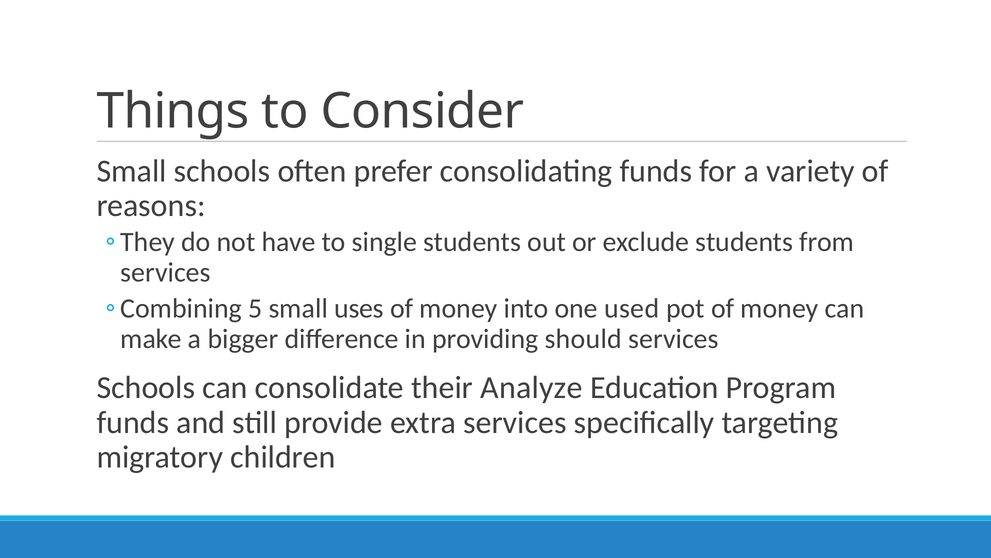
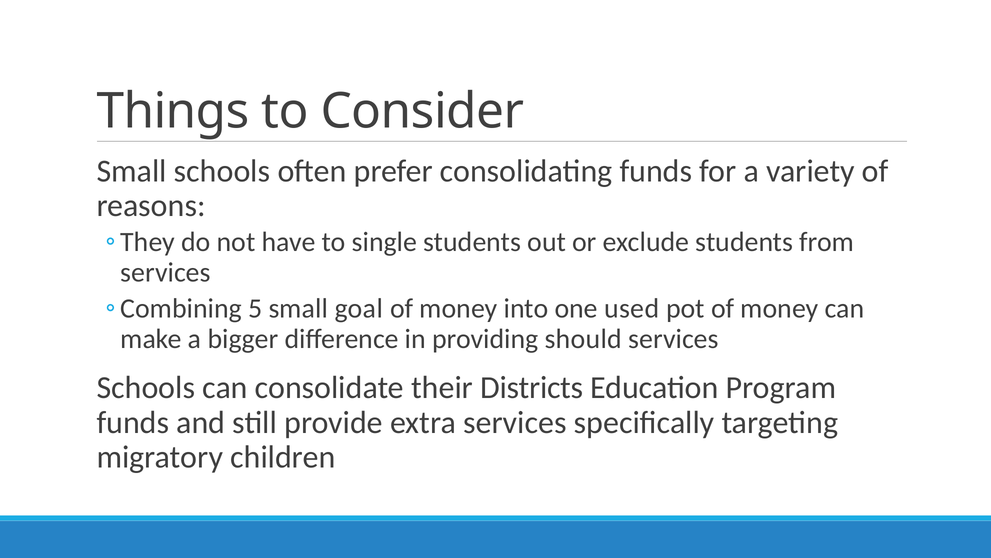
uses: uses -> goal (359, 308)
Analyze: Analyze -> Districts (532, 387)
